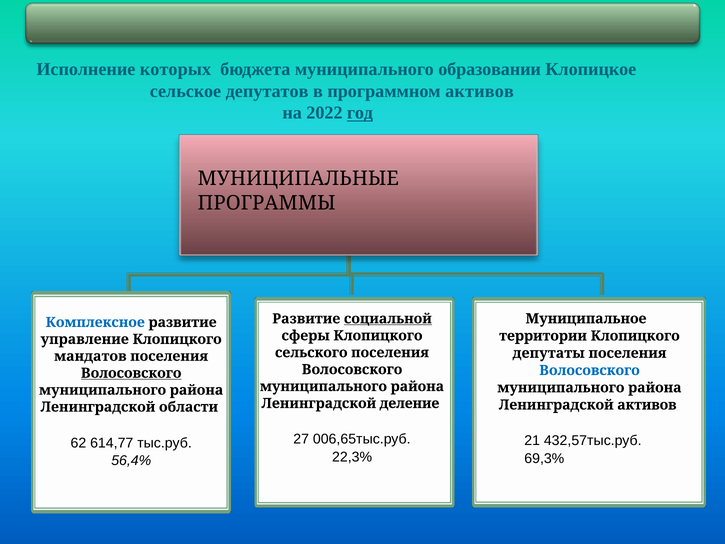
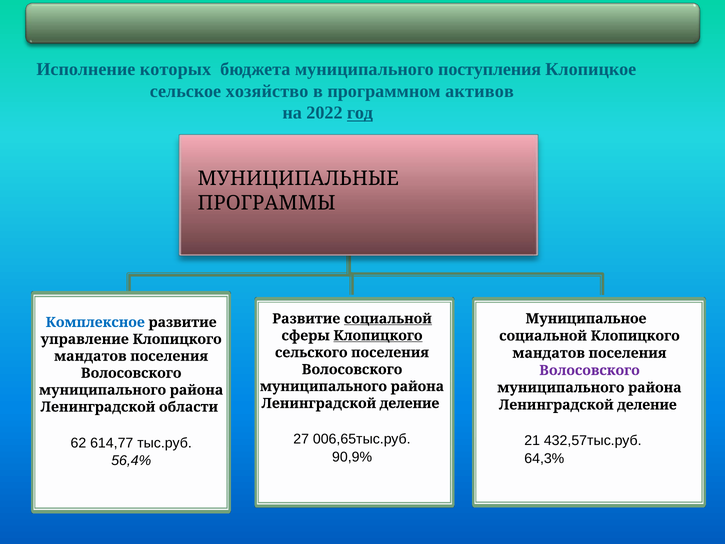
образовании: образовании -> поступления (490, 69)
депутатов: депутатов -> хозяйство (267, 91)
Клопицкого underline: none -> present (378, 335)
территории: территории -> социальной (543, 336)
депутаты: депутаты -> мандатов (549, 353)
Волосовского colour: blue -> purple (589, 370)
Волосовского underline: present -> none (131, 373)
активов: активов -> деление (647, 405)
22,3%: 22,3% -> 90,9% (352, 457)
69,3%: 69,3% -> 64,3% (544, 458)
